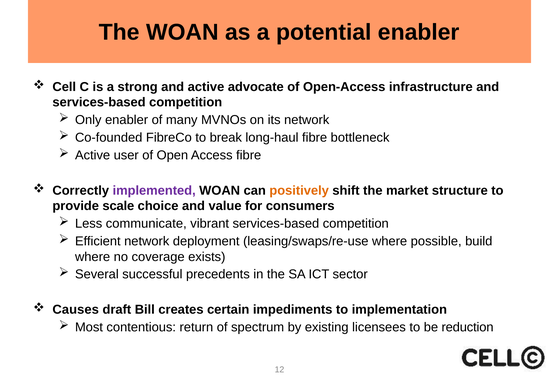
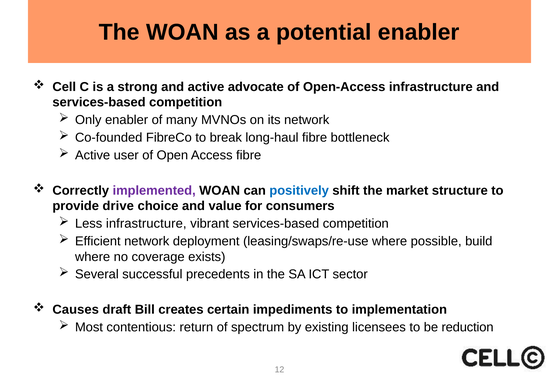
positively colour: orange -> blue (299, 191)
scale: scale -> drive (118, 206)
Less communicate: communicate -> infrastructure (146, 224)
